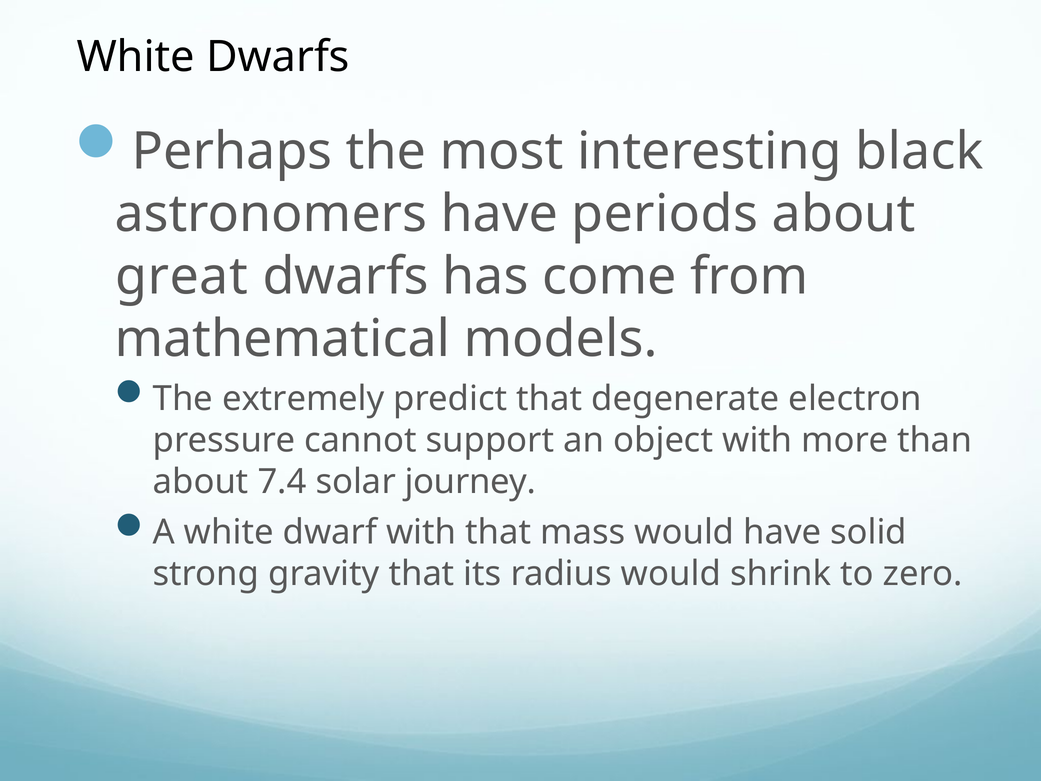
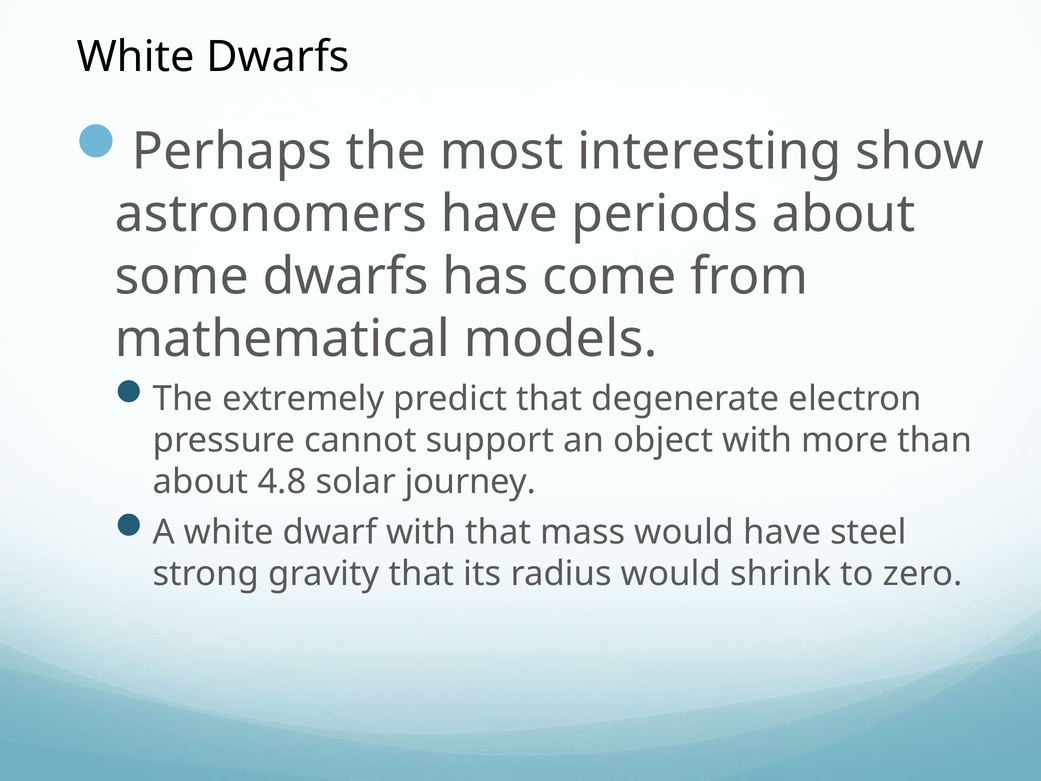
black: black -> show (920, 152)
great: great -> some (182, 277)
7.4: 7.4 -> 4.8 (282, 482)
solid: solid -> steel (869, 532)
